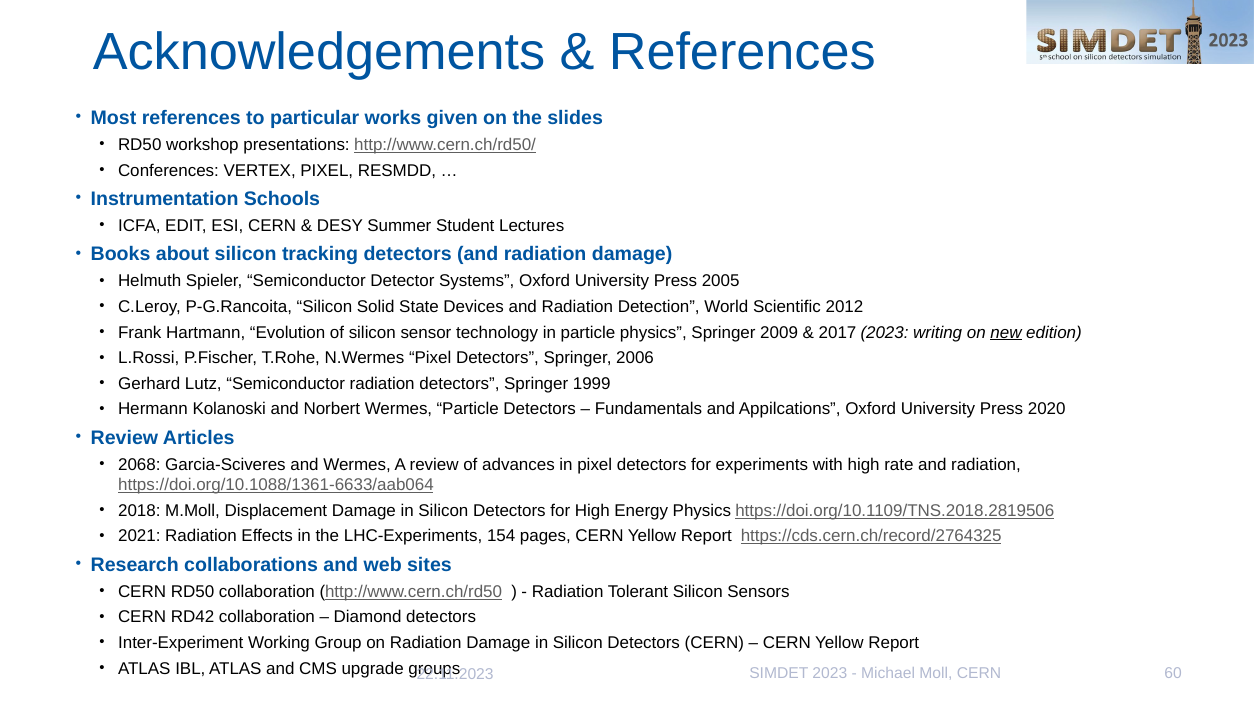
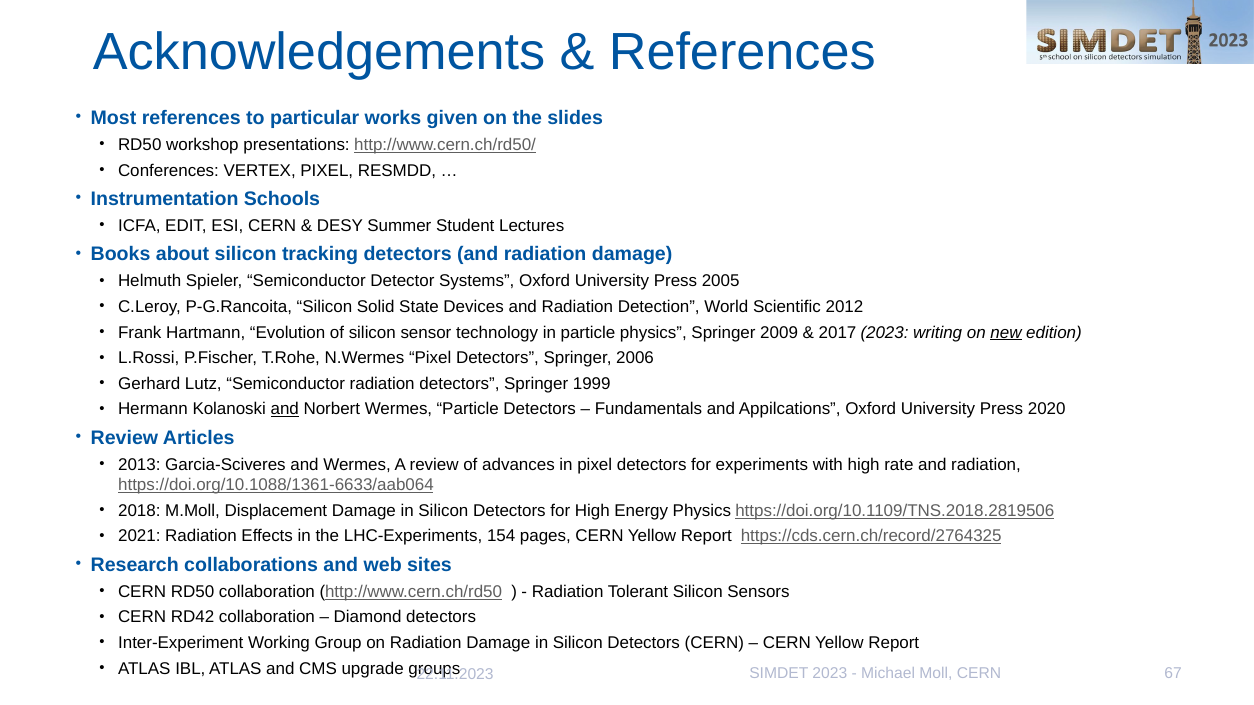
and underline: none -> present (285, 410)
2068: 2068 -> 2013 (139, 465)
60: 60 -> 67 (1173, 674)
